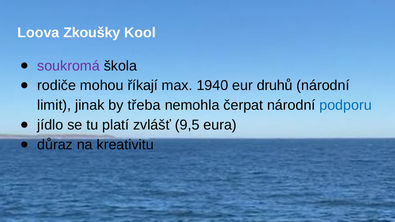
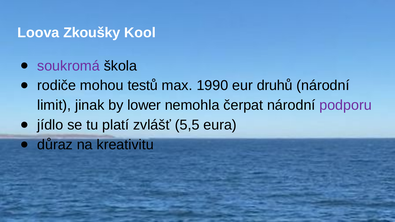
říkají: říkají -> testů (143, 86)
1940: 1940 -> 1990 (212, 86)
třeba: třeba -> lower (144, 105)
podporu colour: blue -> purple (346, 105)
9,5: 9,5 -> 5,5 (187, 125)
